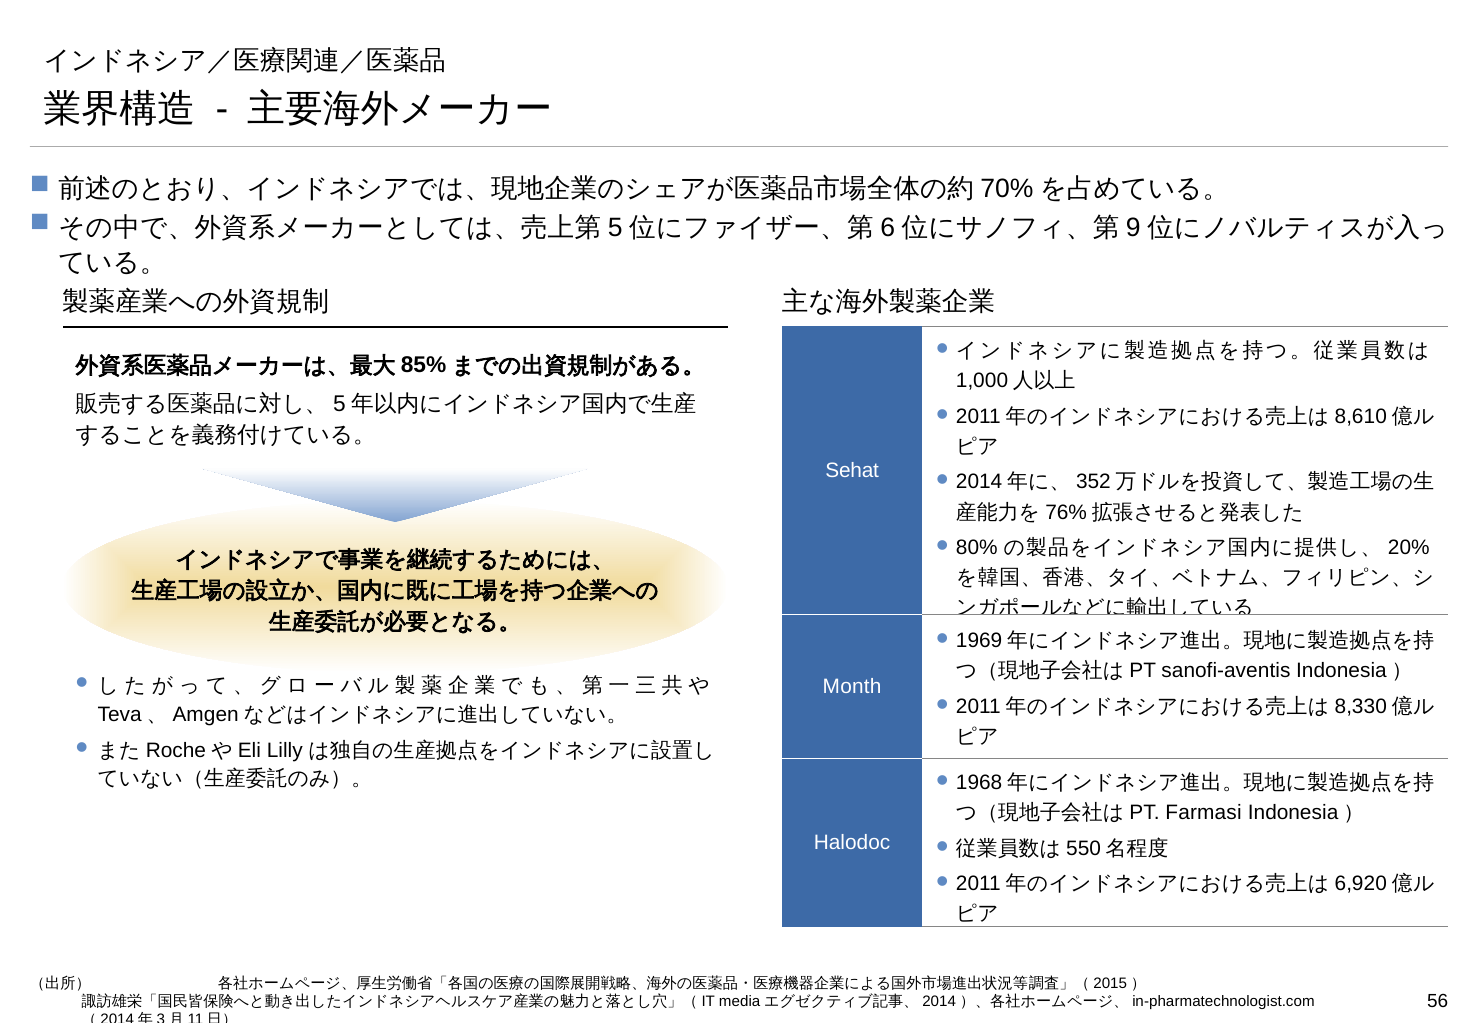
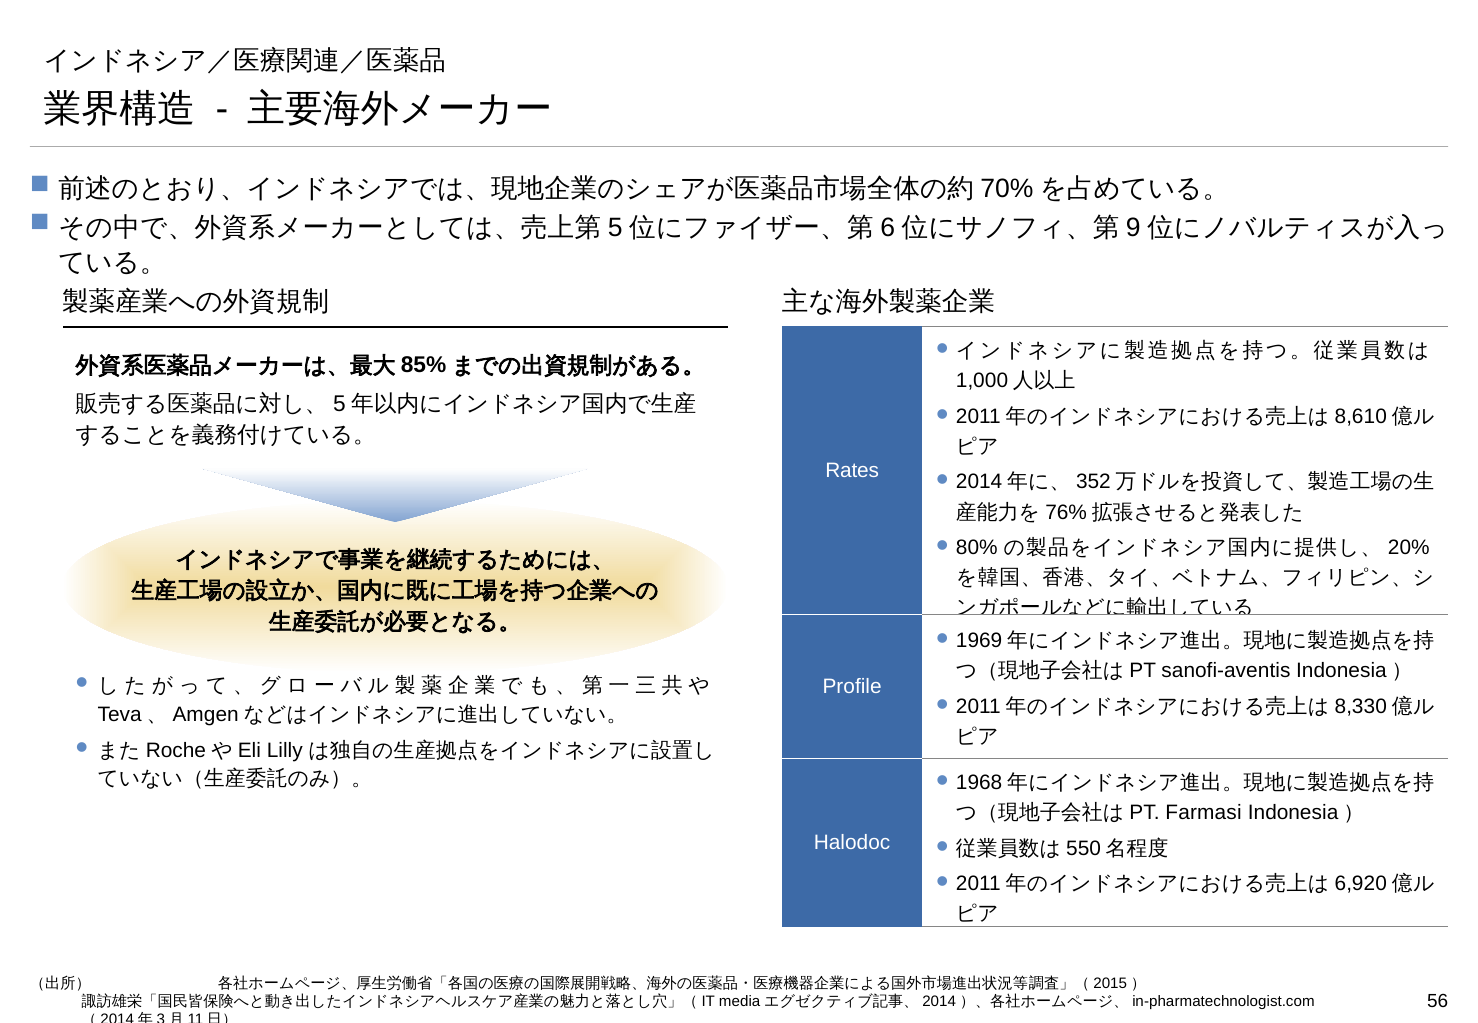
Sehat: Sehat -> Rates (852, 471)
Month: Month -> Profile (852, 687)
